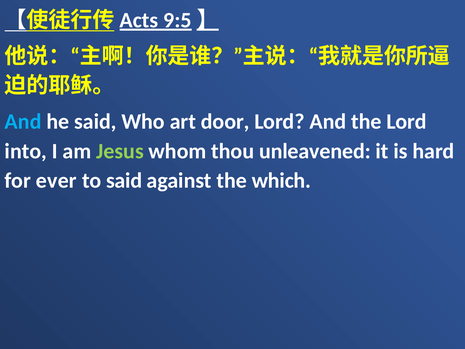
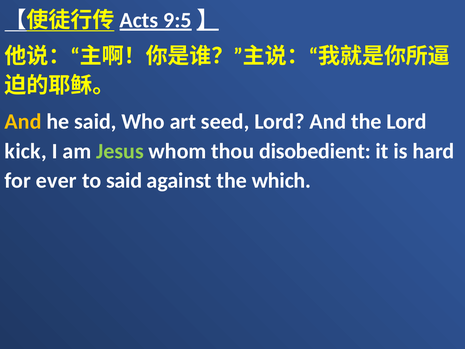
And colour: light blue -> yellow (23, 122)
door: door -> seed (225, 122)
into: into -> kick (26, 151)
unleavened: unleavened -> disobedient (315, 151)
